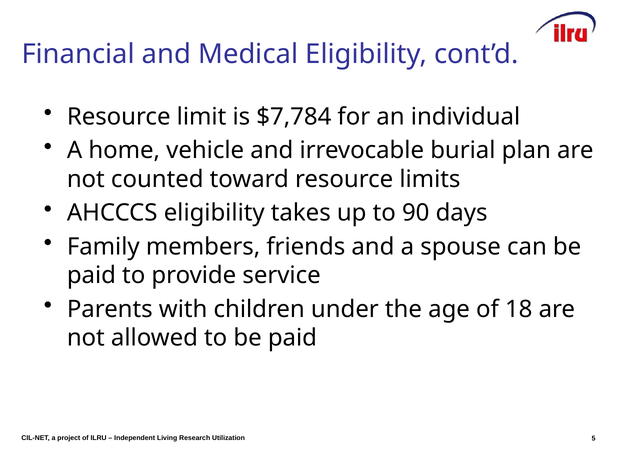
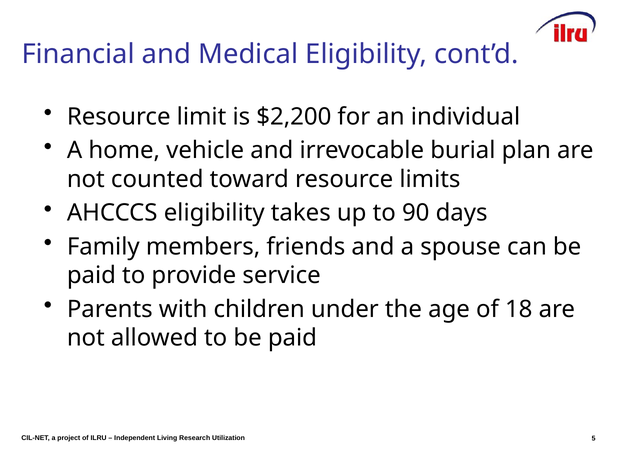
$7,784: $7,784 -> $2,200 (294, 117)
